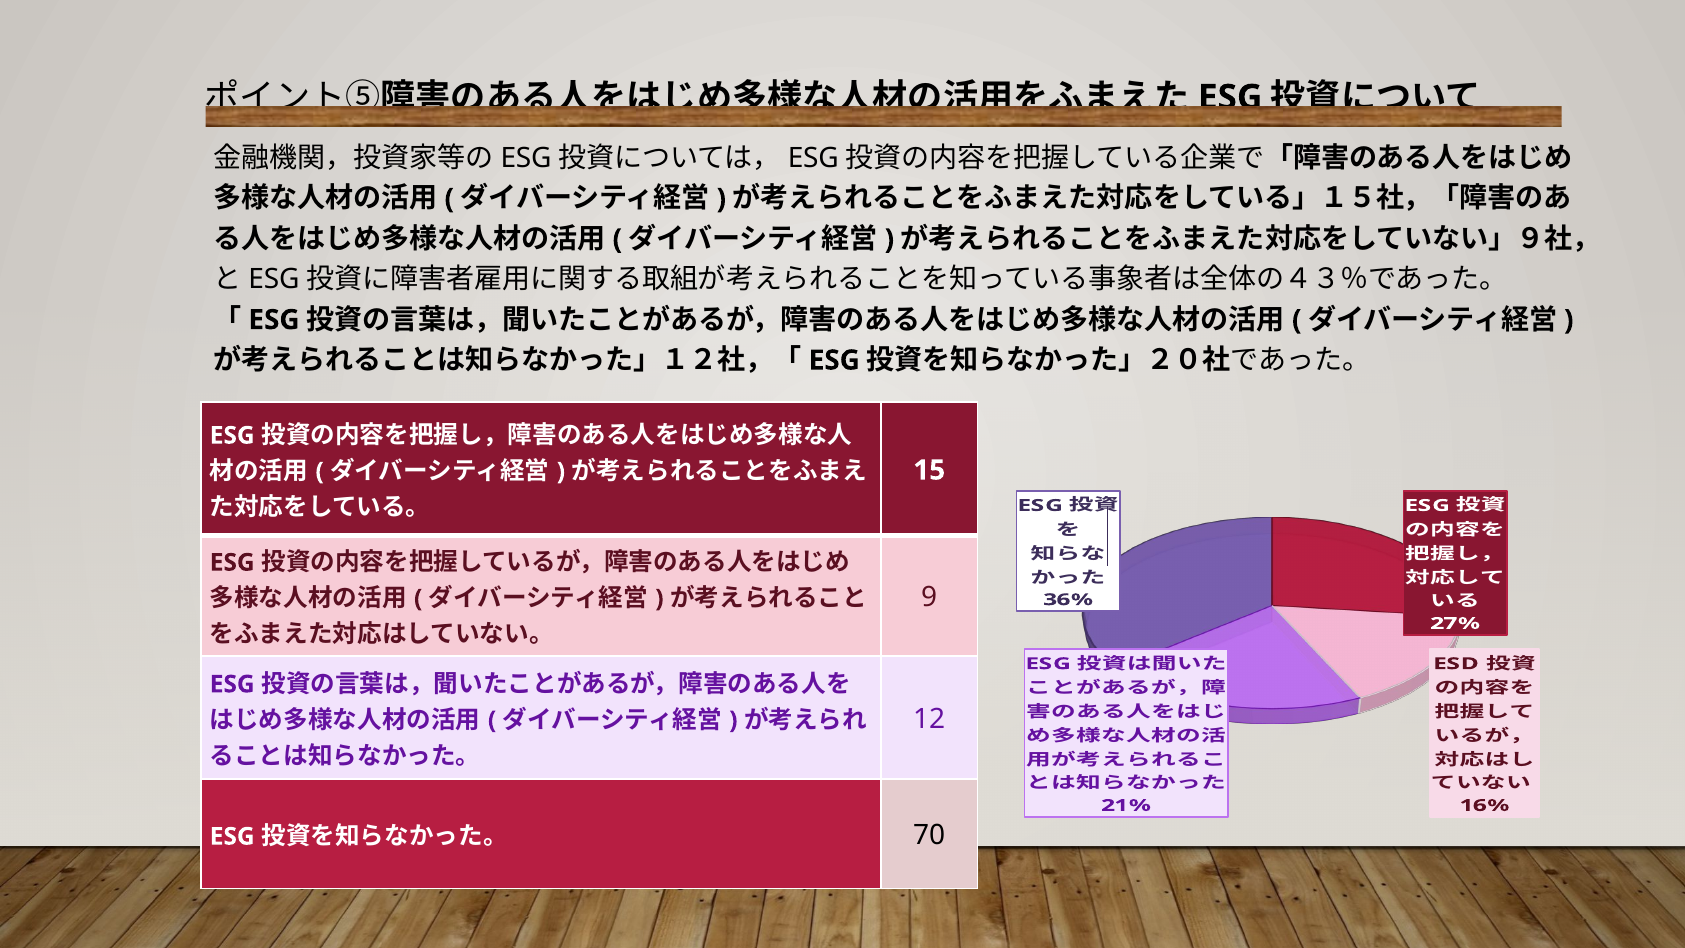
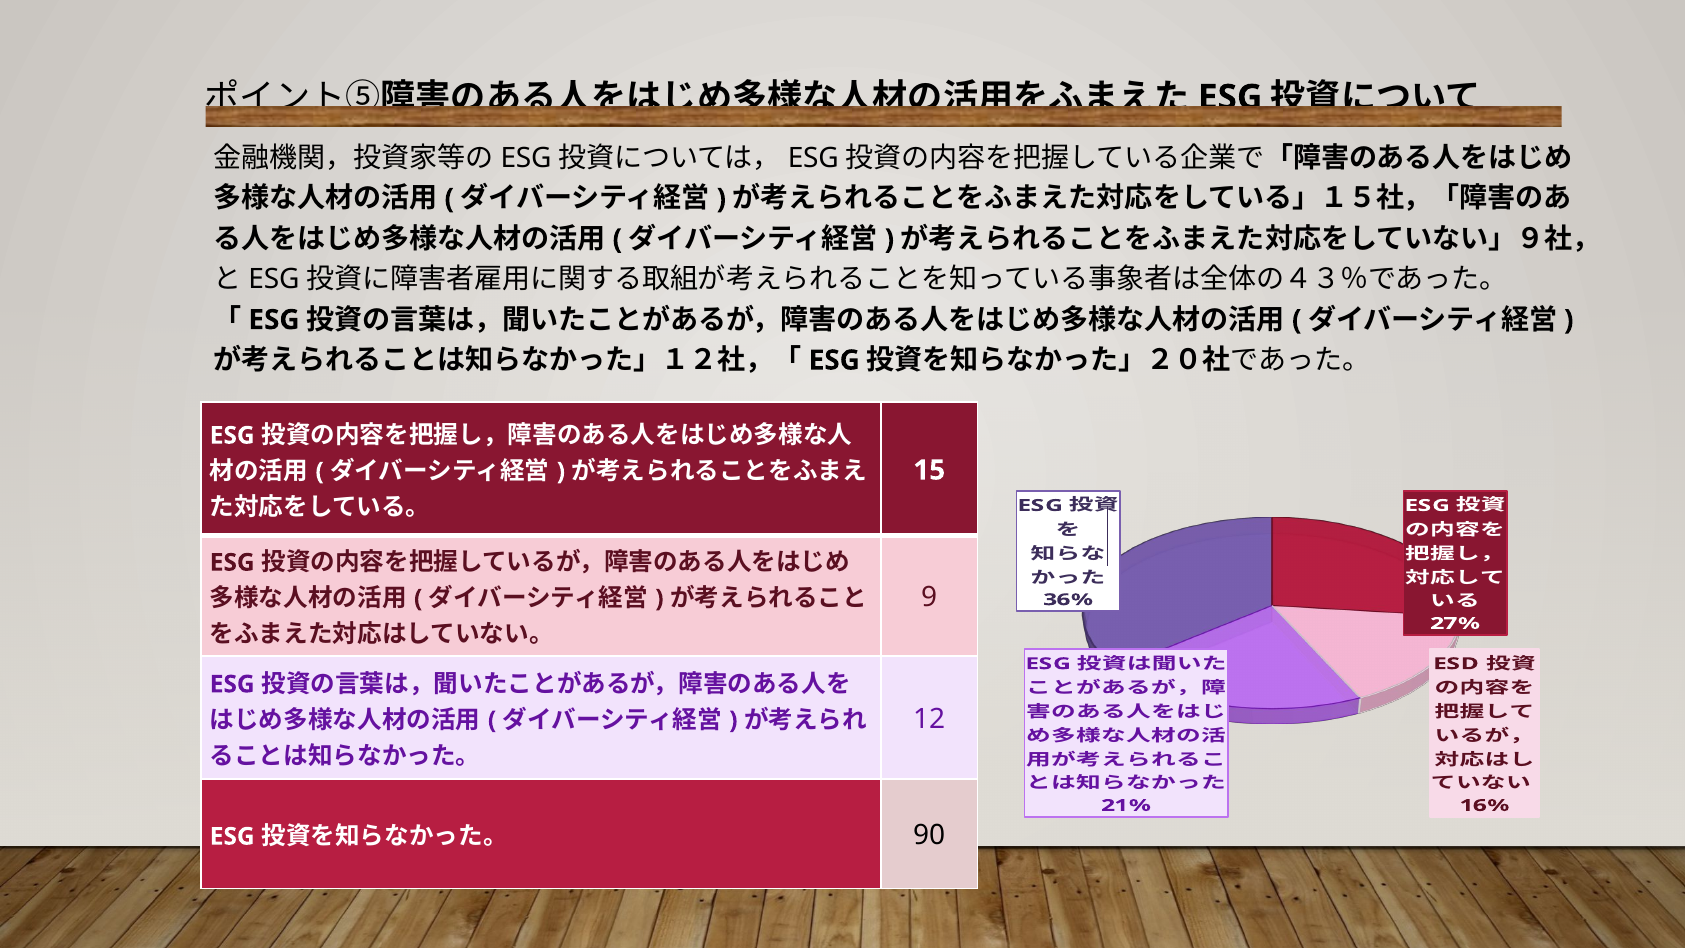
70: 70 -> 90 (929, 835)
